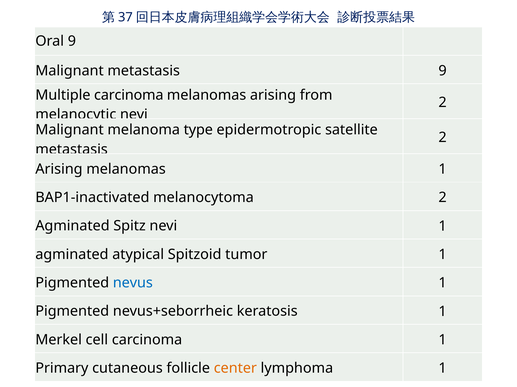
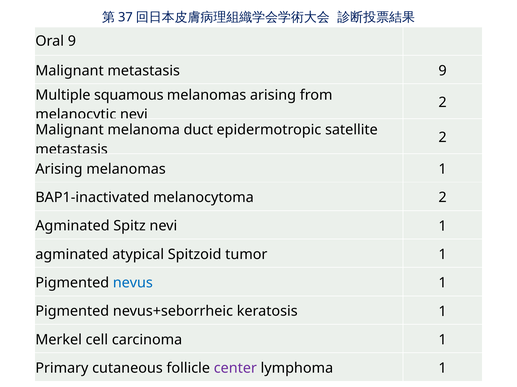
Multiple carcinoma: carcinoma -> squamous (129, 95)
type: type -> duct (198, 130)
center colour: orange -> purple (235, 369)
